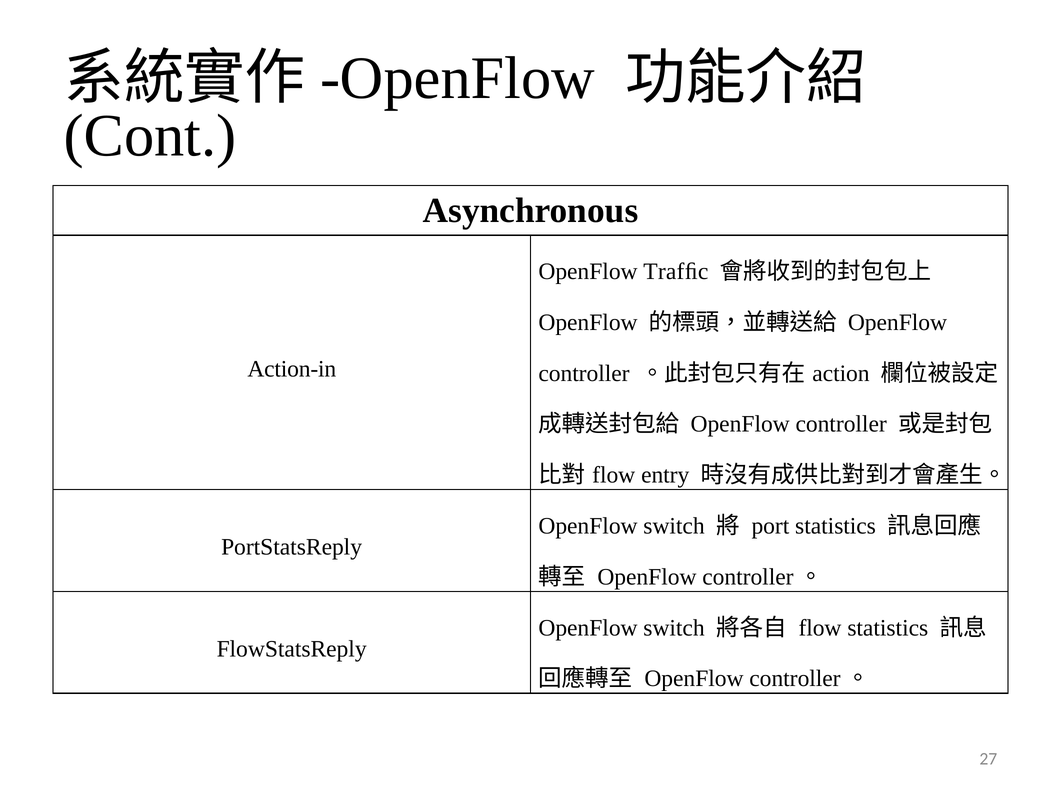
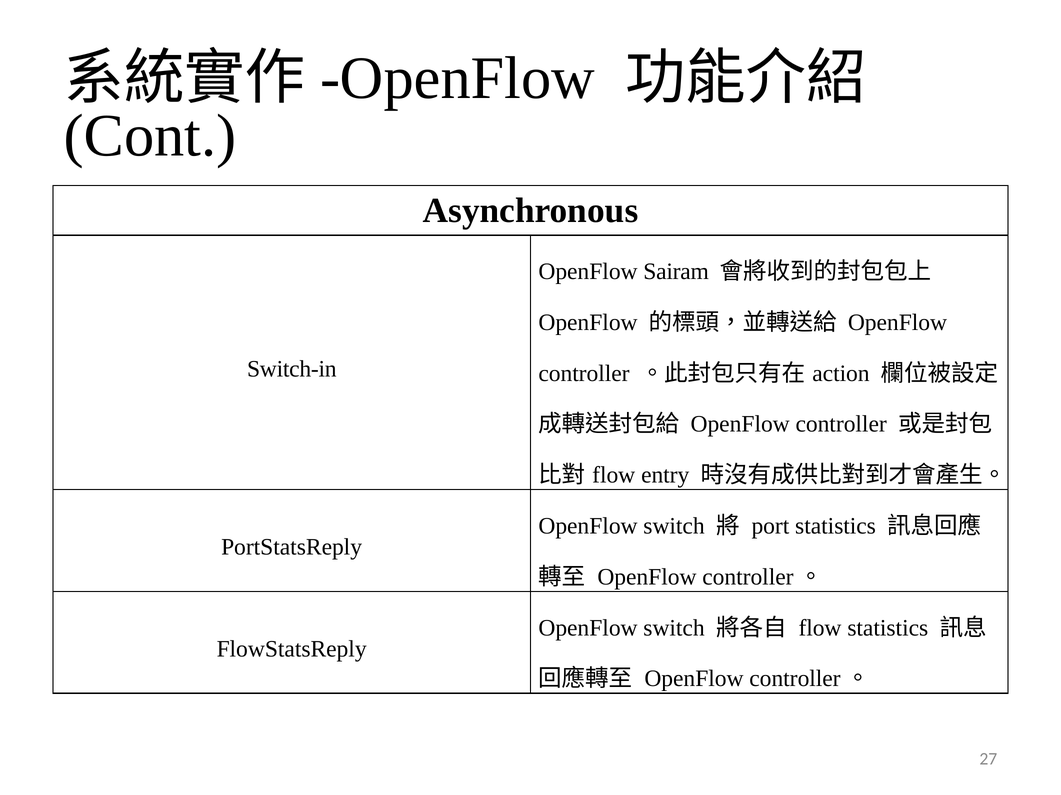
Trafﬁc: Trafﬁc -> Sairam (676, 272)
Action-in: Action-in -> Switch-in (292, 369)
